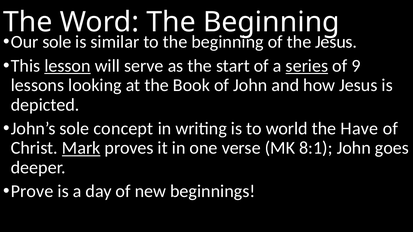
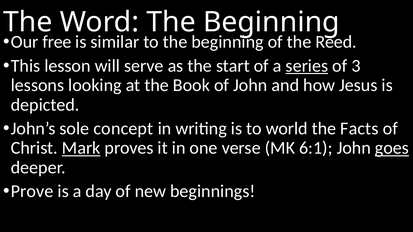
sole: sole -> free (57, 42)
Jesus: Jesus -> Reed (336, 42)
lesson underline: present -> none (68, 66)
9: 9 -> 3 (356, 66)
Have: Have -> Facts (359, 129)
8:1: 8:1 -> 6:1 (316, 148)
goes underline: none -> present (392, 148)
